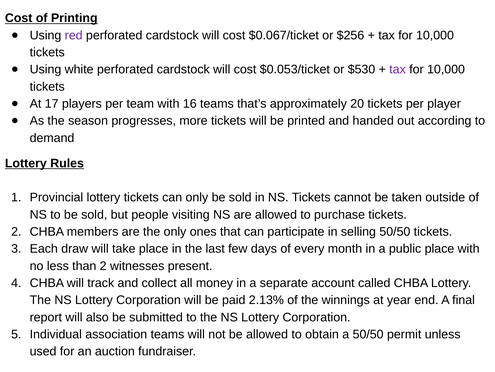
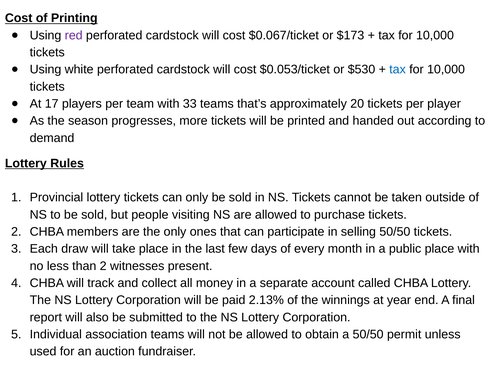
$256: $256 -> $173 (350, 35)
tax colour: purple -> blue (398, 69)
16: 16 -> 33 (190, 104)
